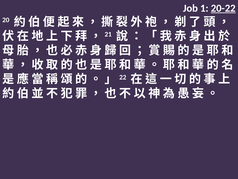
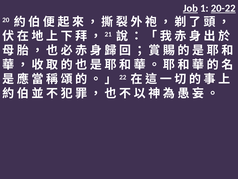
Job underline: none -> present (190, 8)
